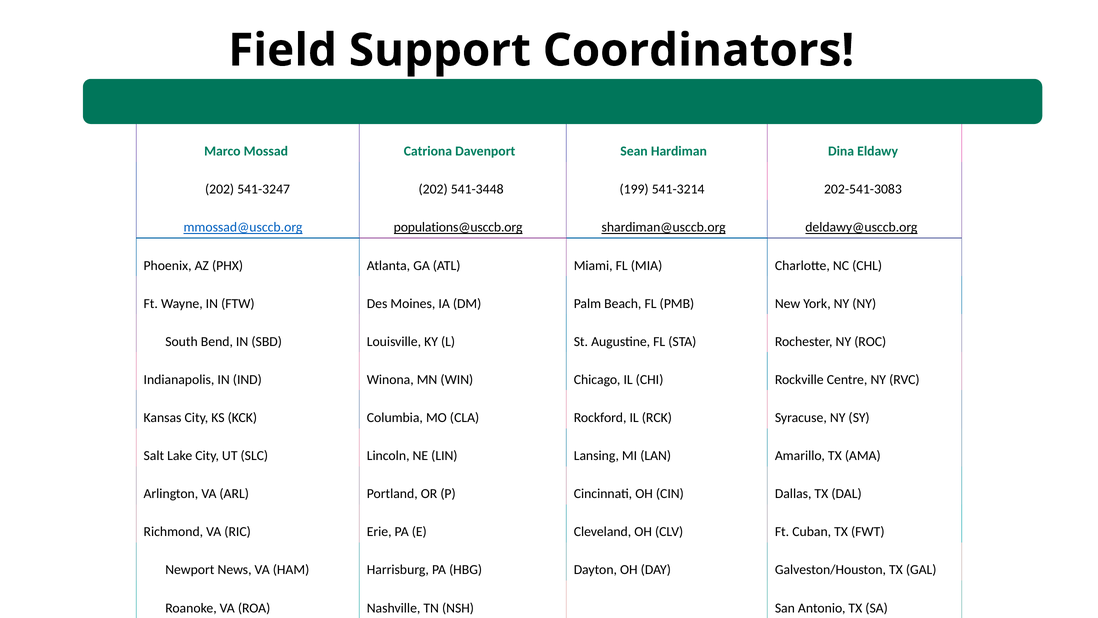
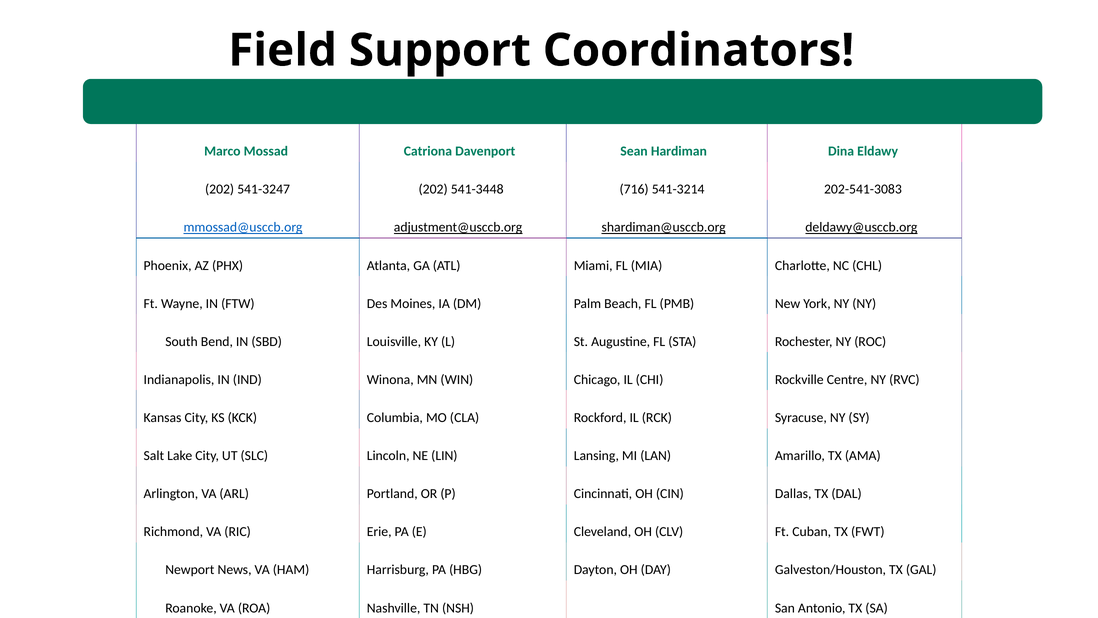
199: 199 -> 716 (634, 189)
populations@usccb.org: populations@usccb.org -> adjustment@usccb.org (458, 227)
